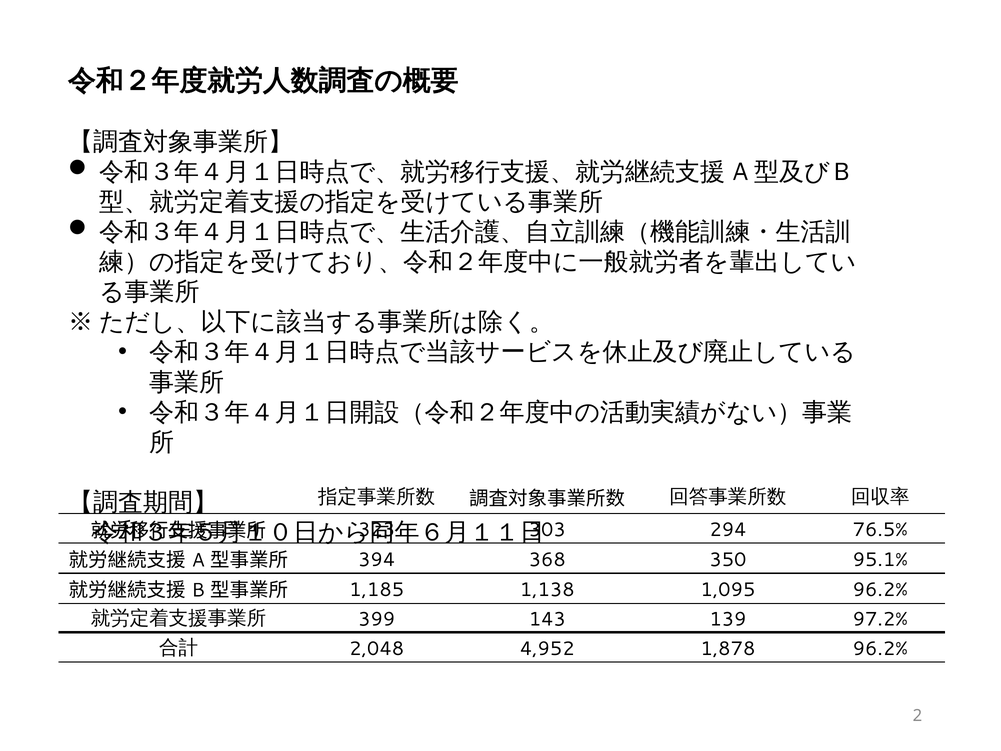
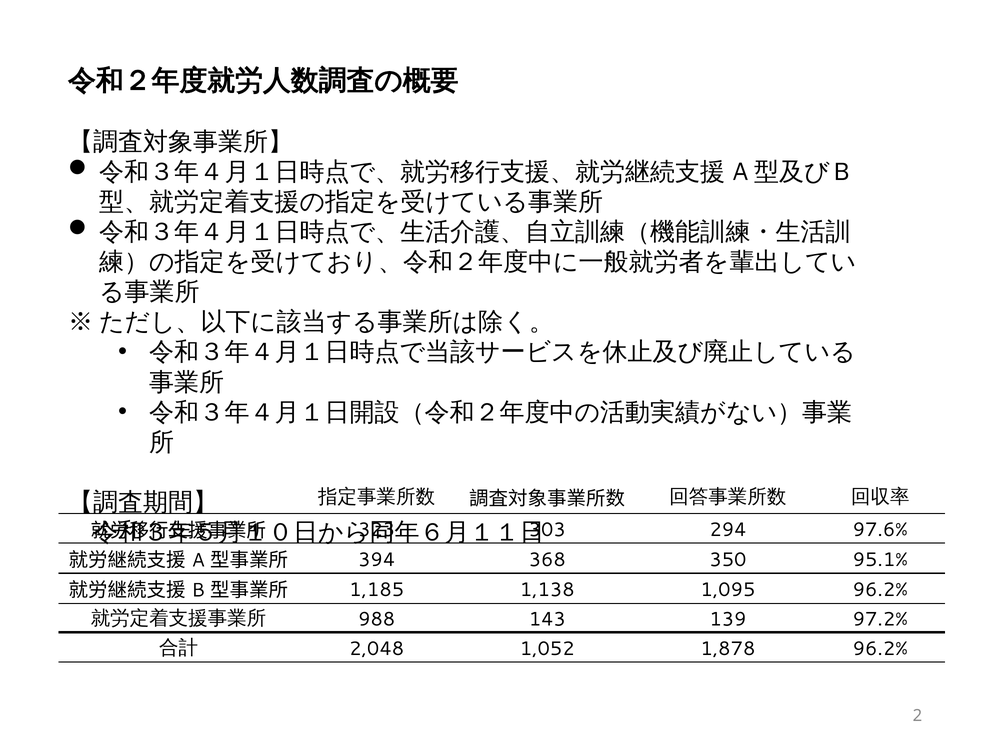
76.5%: 76.5% -> 97.6% (880, 530)
399: 399 -> 988 (377, 619)
4,952: 4,952 -> 1,052 (547, 649)
